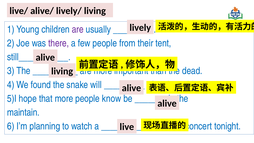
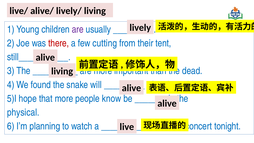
there colour: purple -> red (59, 43)
few people: people -> cutting (105, 43)
maintain: maintain -> physical (23, 112)
